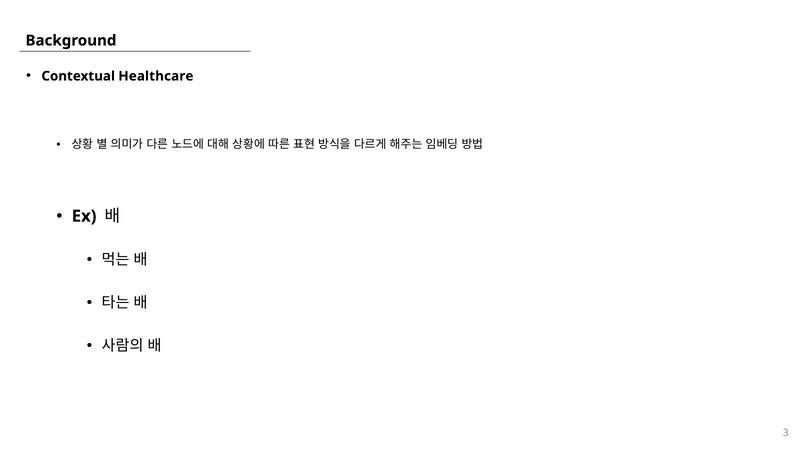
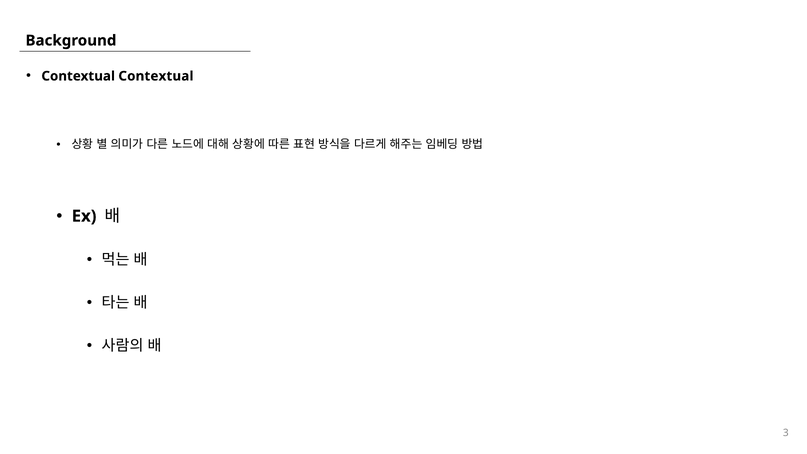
Contextual Healthcare: Healthcare -> Contextual (156, 76)
